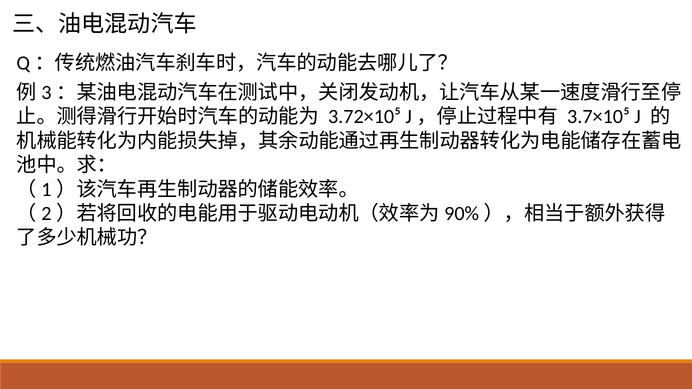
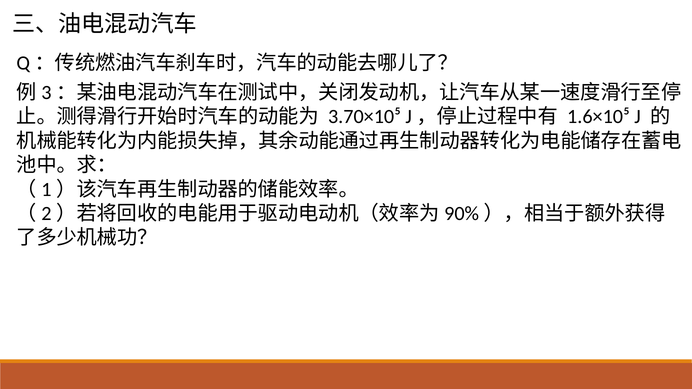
3.72×10⁵: 3.72×10⁵ -> 3.70×10⁵ (364, 117)
3.7×10⁵: 3.7×10⁵ -> 1.6×10⁵ (598, 117)
